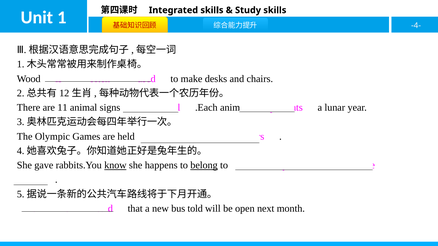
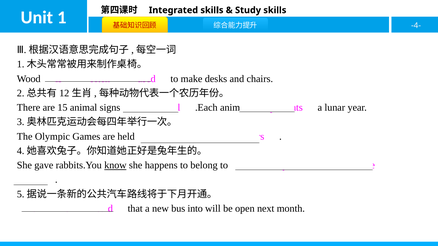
11: 11 -> 15 (62, 108)
belong underline: present -> none (204, 166)
told: told -> into (195, 209)
